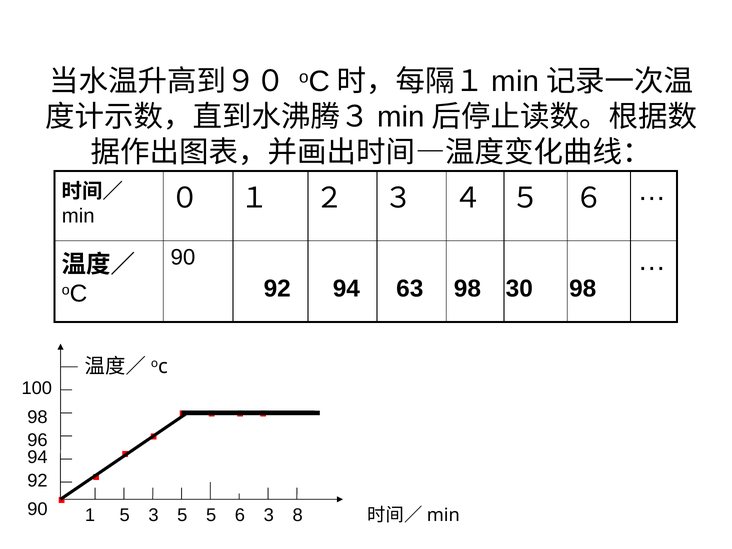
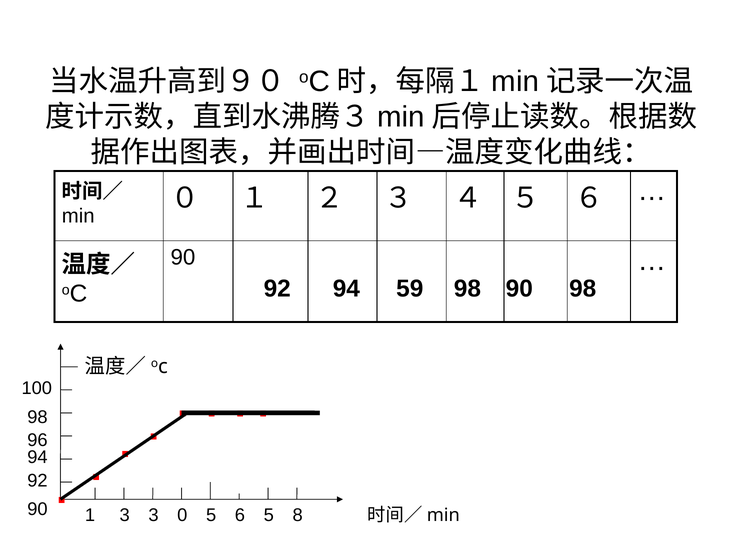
63: 63 -> 59 (410, 289)
30: 30 -> 90 (519, 289)
1 5: 5 -> 3 (125, 515)
3 5: 5 -> 0 (182, 515)
6 3: 3 -> 5 (269, 515)
